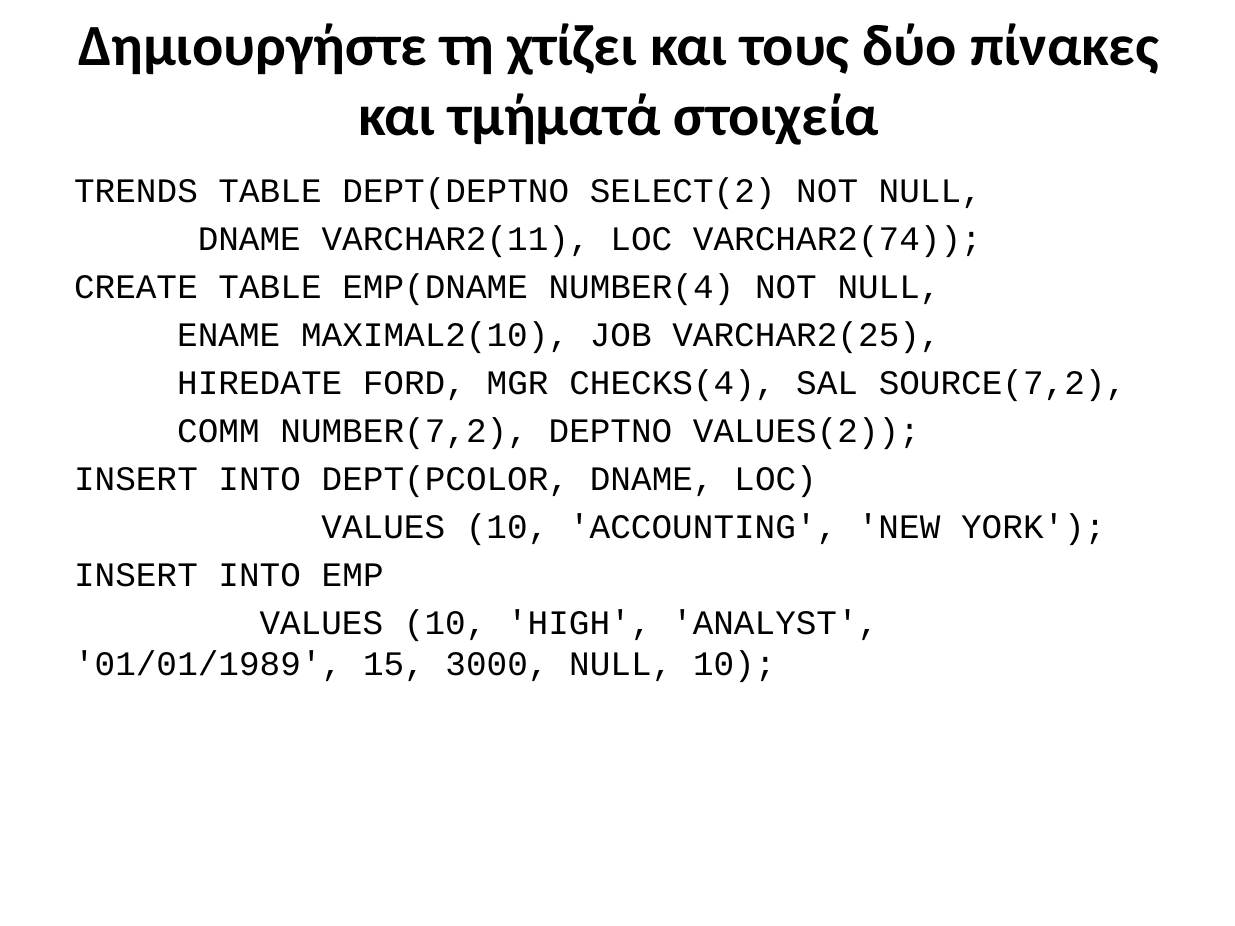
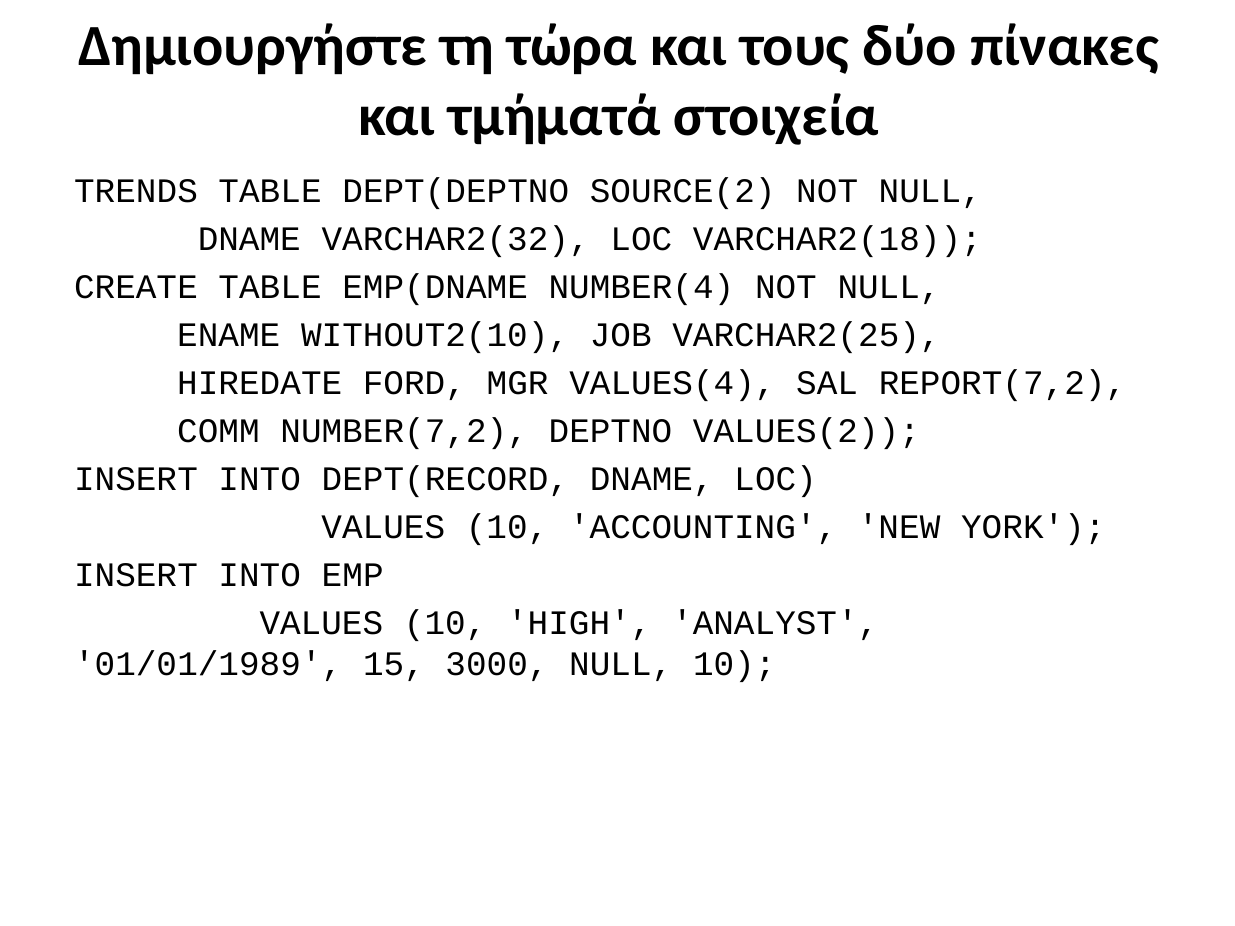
χτίζει: χτίζει -> τώρα (572, 46)
SELECT(2: SELECT(2 -> SOURCE(2 (683, 191)
VARCHAR2(11: VARCHAR2(11 -> VARCHAR2(32 (456, 239)
VARCHAR2(74: VARCHAR2(74 -> VARCHAR2(18 (837, 239)
MAXIMAL2(10: MAXIMAL2(10 -> WITHOUT2(10 (435, 335)
CHECKS(4: CHECKS(4 -> VALUES(4 (672, 383)
SOURCE(7,2: SOURCE(7,2 -> REPORT(7,2 (1002, 383)
DEPT(PCOLOR: DEPT(PCOLOR -> DEPT(RECORD (445, 479)
